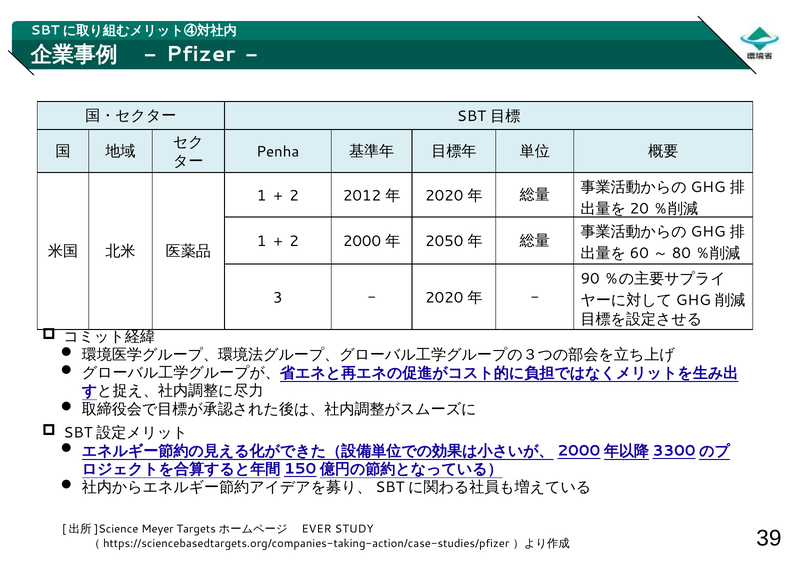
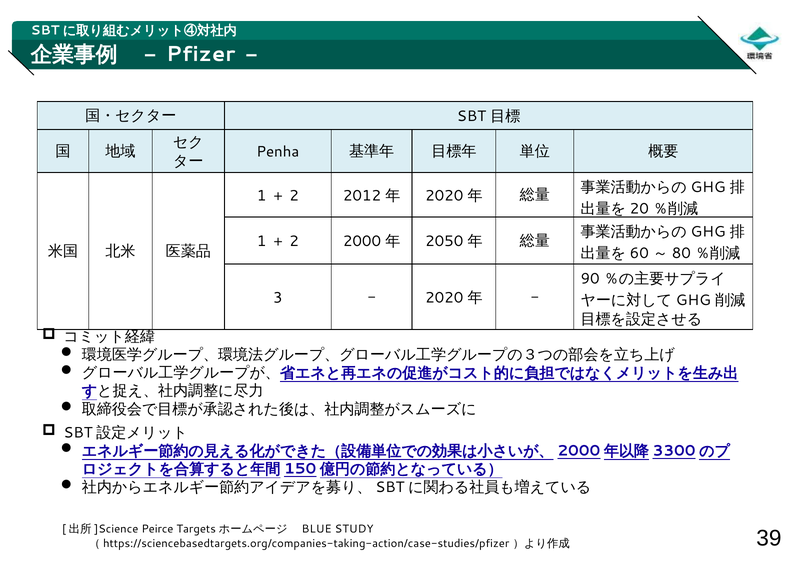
Meyer: Meyer -> Peirce (157, 529)
EVER: EVER -> BLUE (317, 529)
